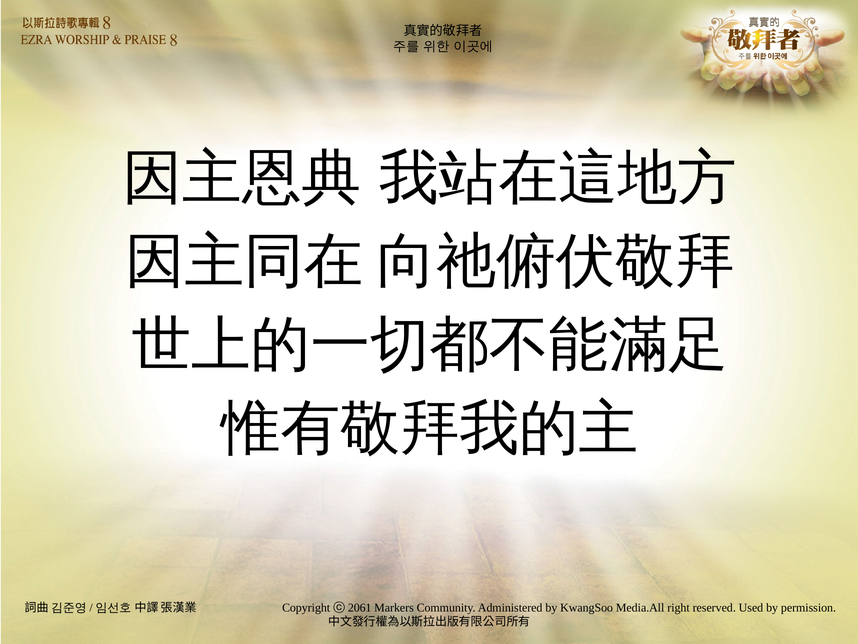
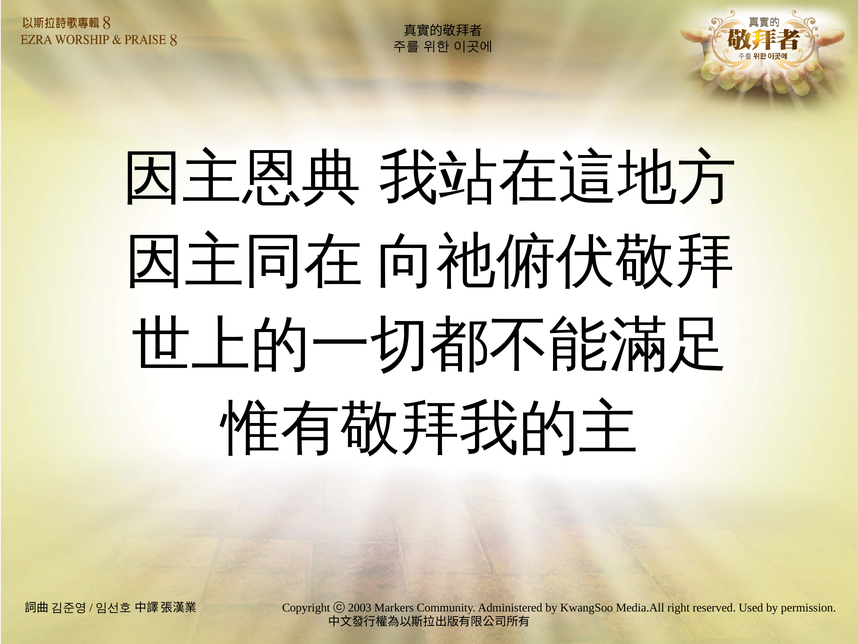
2061: 2061 -> 2003 (360, 607)
